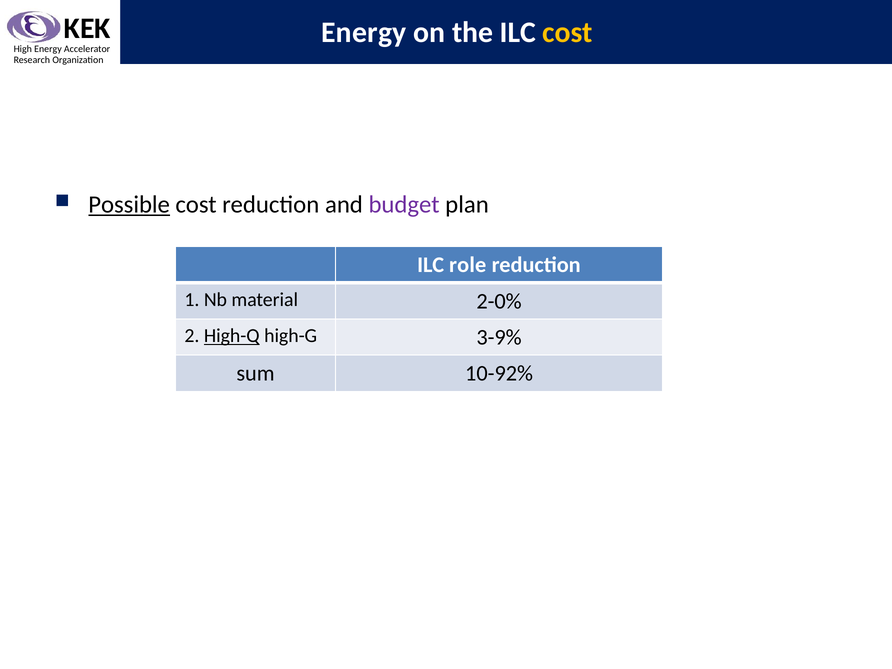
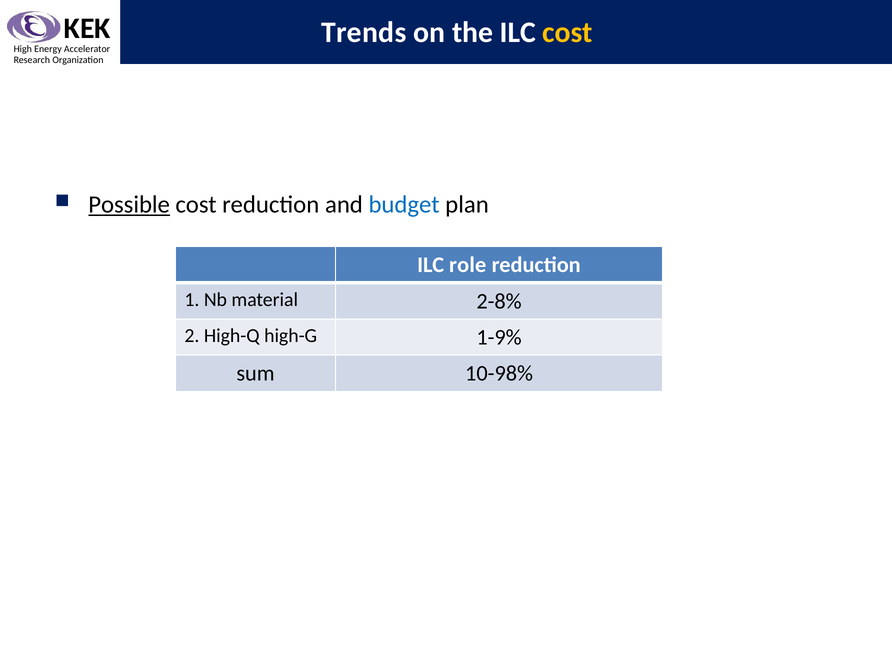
Energy: Energy -> Trends (364, 33)
budget colour: purple -> blue (404, 205)
2-0%: 2-0% -> 2-8% (499, 301)
High-Q underline: present -> none (232, 336)
3-9%: 3-9% -> 1-9% (499, 337)
10-92%: 10-92% -> 10-98% (499, 374)
